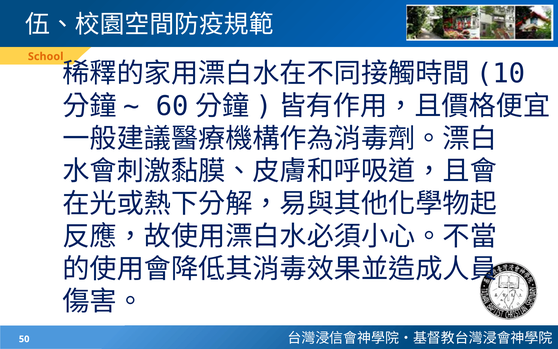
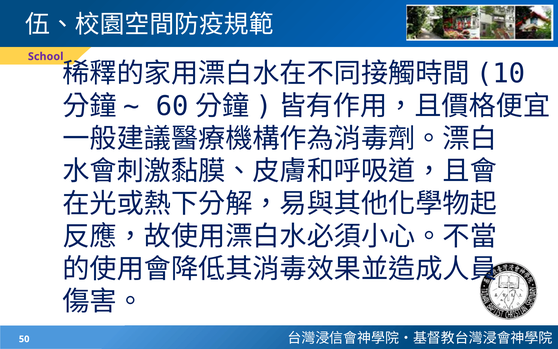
School colour: orange -> purple (46, 56)
